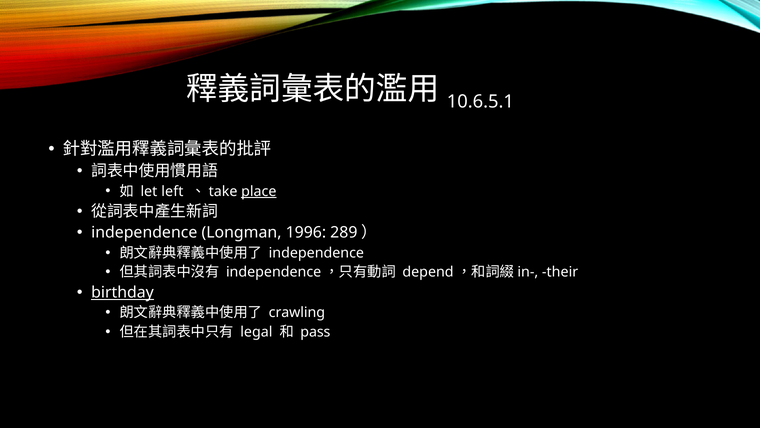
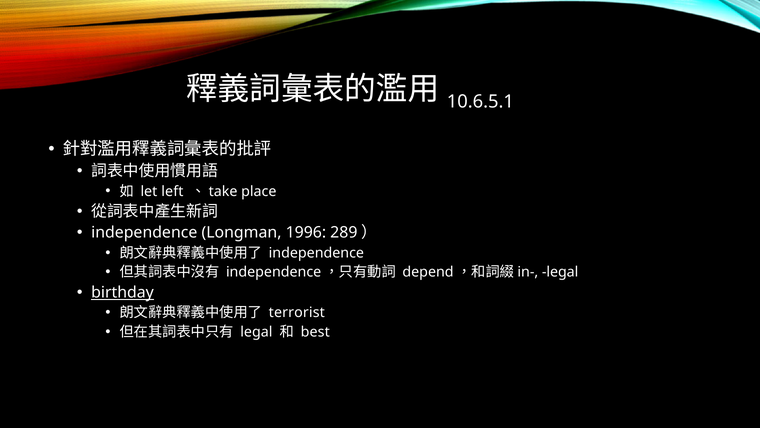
place underline: present -> none (259, 191)
their: their -> legal (560, 272)
crawling: crawling -> terrorist (297, 312)
pass: pass -> best (315, 332)
